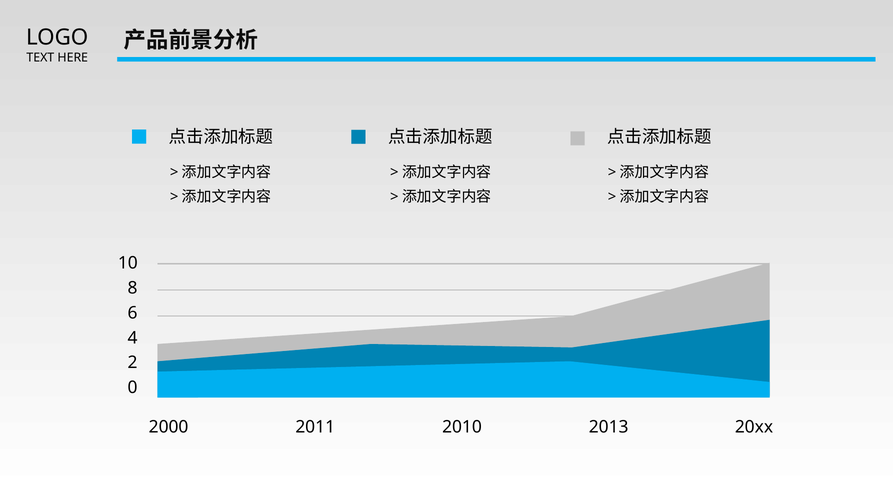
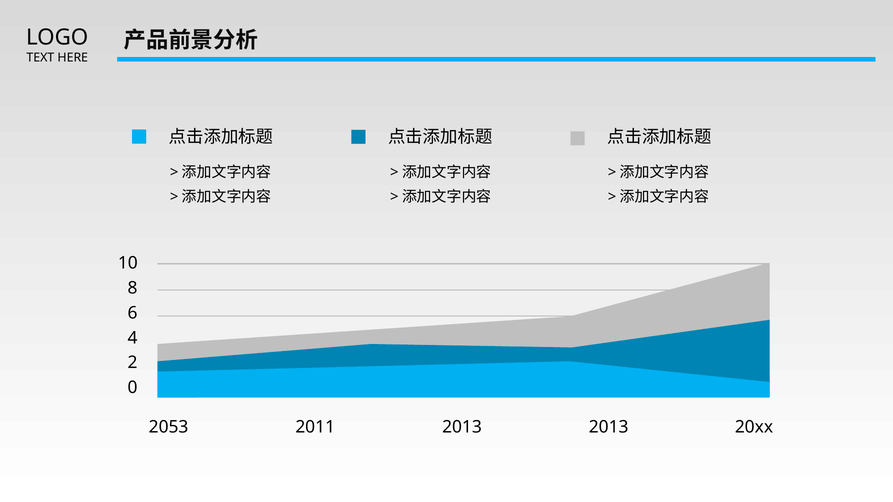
2000: 2000 -> 2053 (169, 427)
2011 2010: 2010 -> 2013 (462, 427)
